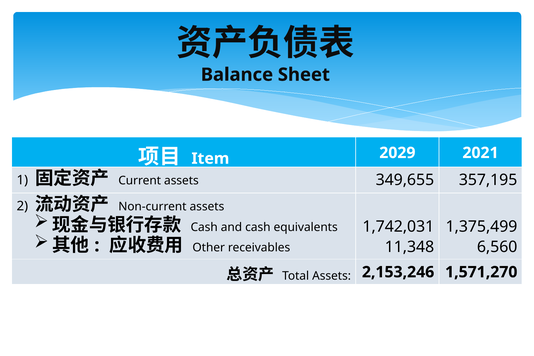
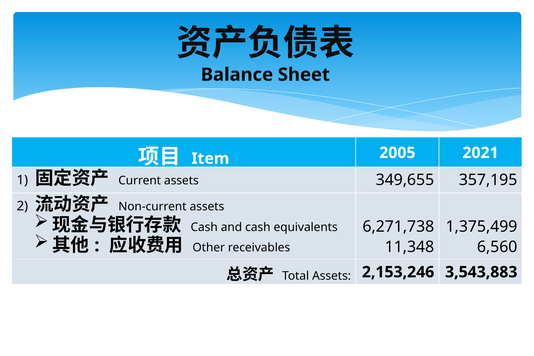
2029: 2029 -> 2005 (397, 153)
1,742,031: 1,742,031 -> 6,271,738 (398, 226)
1,571,270: 1,571,270 -> 3,543,883 (481, 272)
